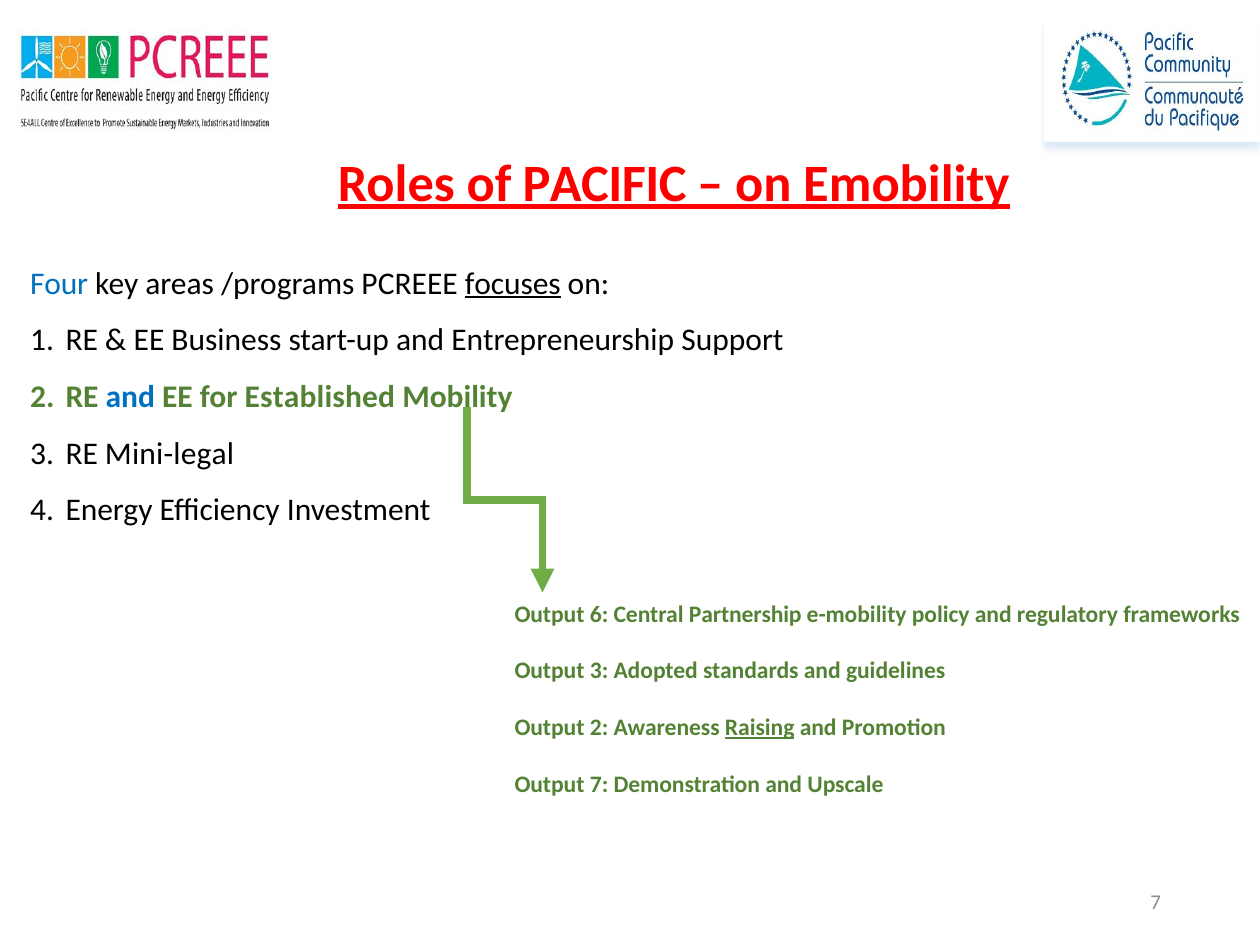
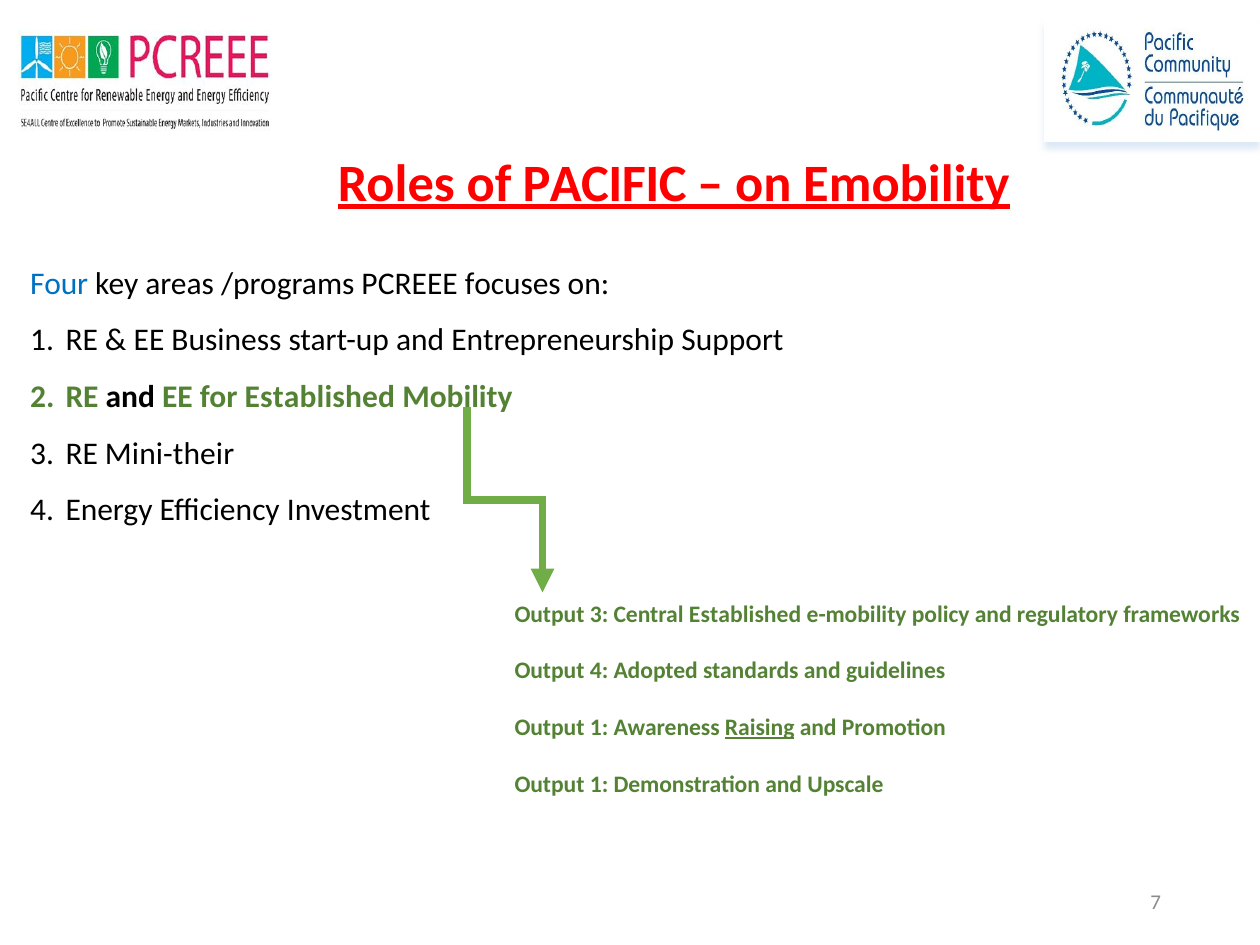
focuses underline: present -> none (513, 284)
and colour: blue -> black (130, 397)
Mini-legal: Mini-legal -> Mini-their (170, 454)
Output 6: 6 -> 3 (599, 614)
Central Partnership: Partnership -> Established (745, 614)
Output 3: 3 -> 4 (599, 671)
2: 2 -> 1 (599, 728)
7: 7 -> 1 (599, 784)
